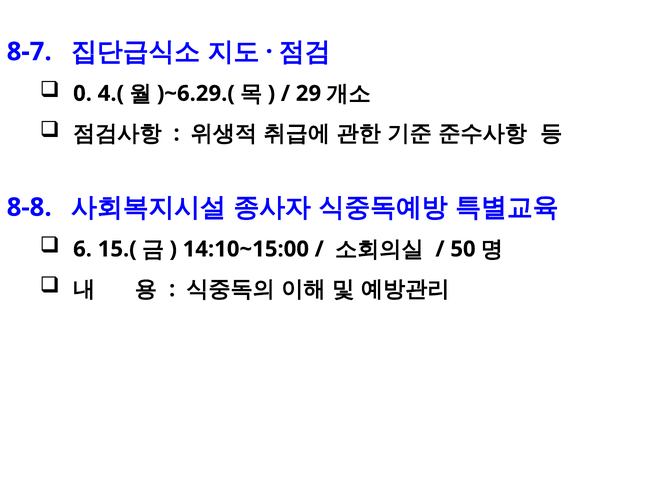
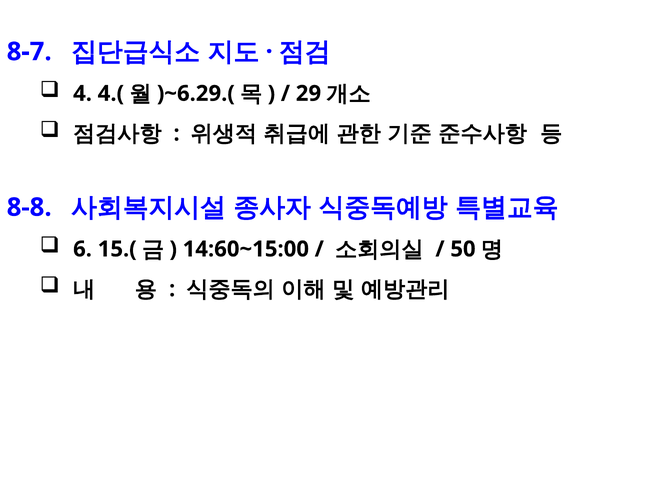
0: 0 -> 4 (83, 93)
14:10~15:00: 14:10~15:00 -> 14:60~15:00 (246, 249)
